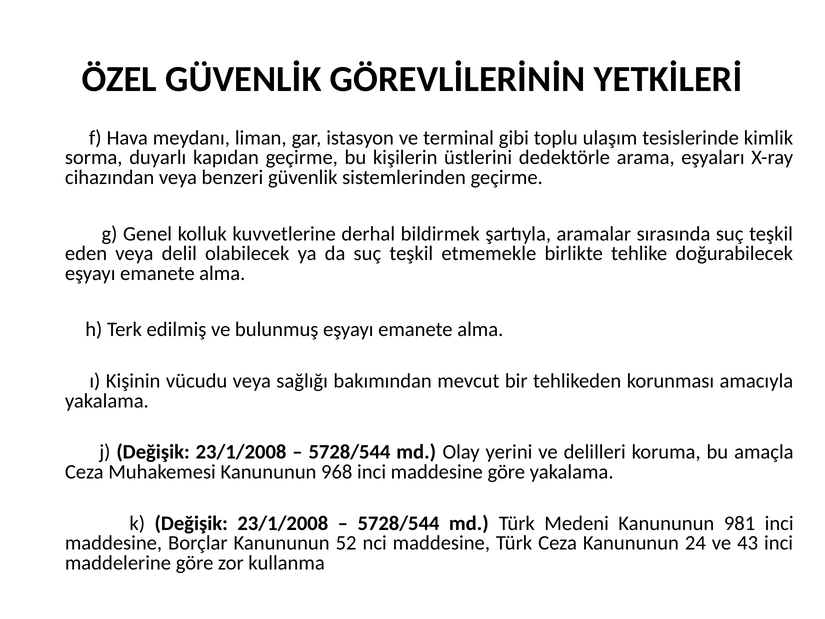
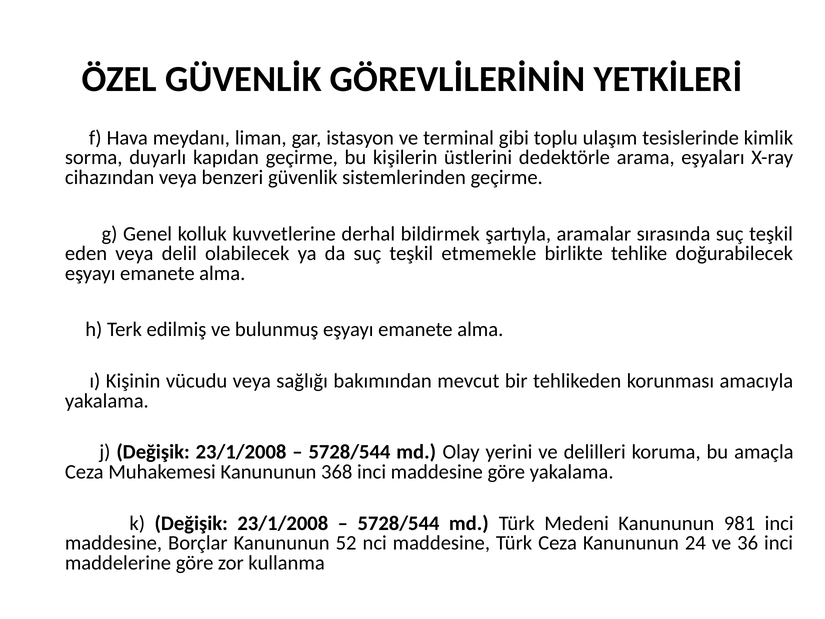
968: 968 -> 368 (337, 472)
43: 43 -> 36 (748, 543)
